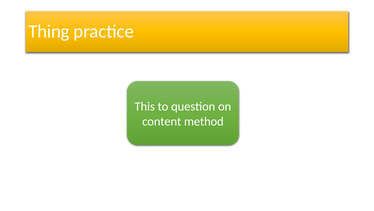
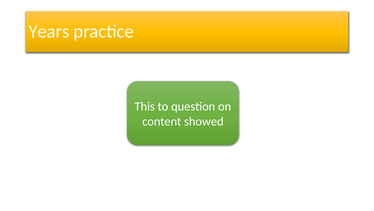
Thing: Thing -> Years (49, 31)
method: method -> showed (204, 121)
